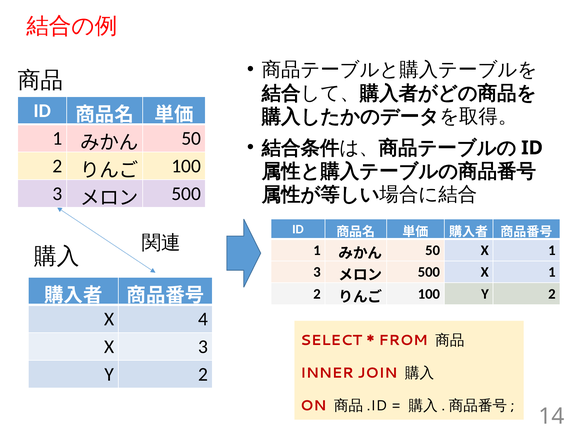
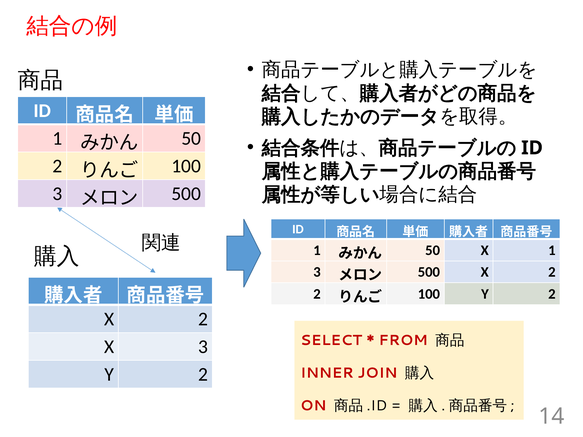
500 X 1: 1 -> 2 (552, 272)
4: 4 -> 2 (203, 319)
